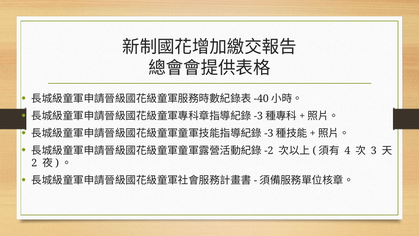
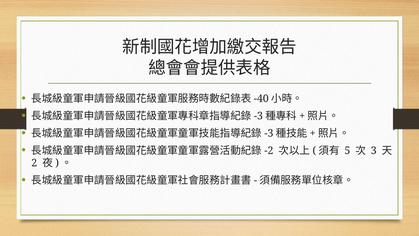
4: 4 -> 5 (347, 150)
